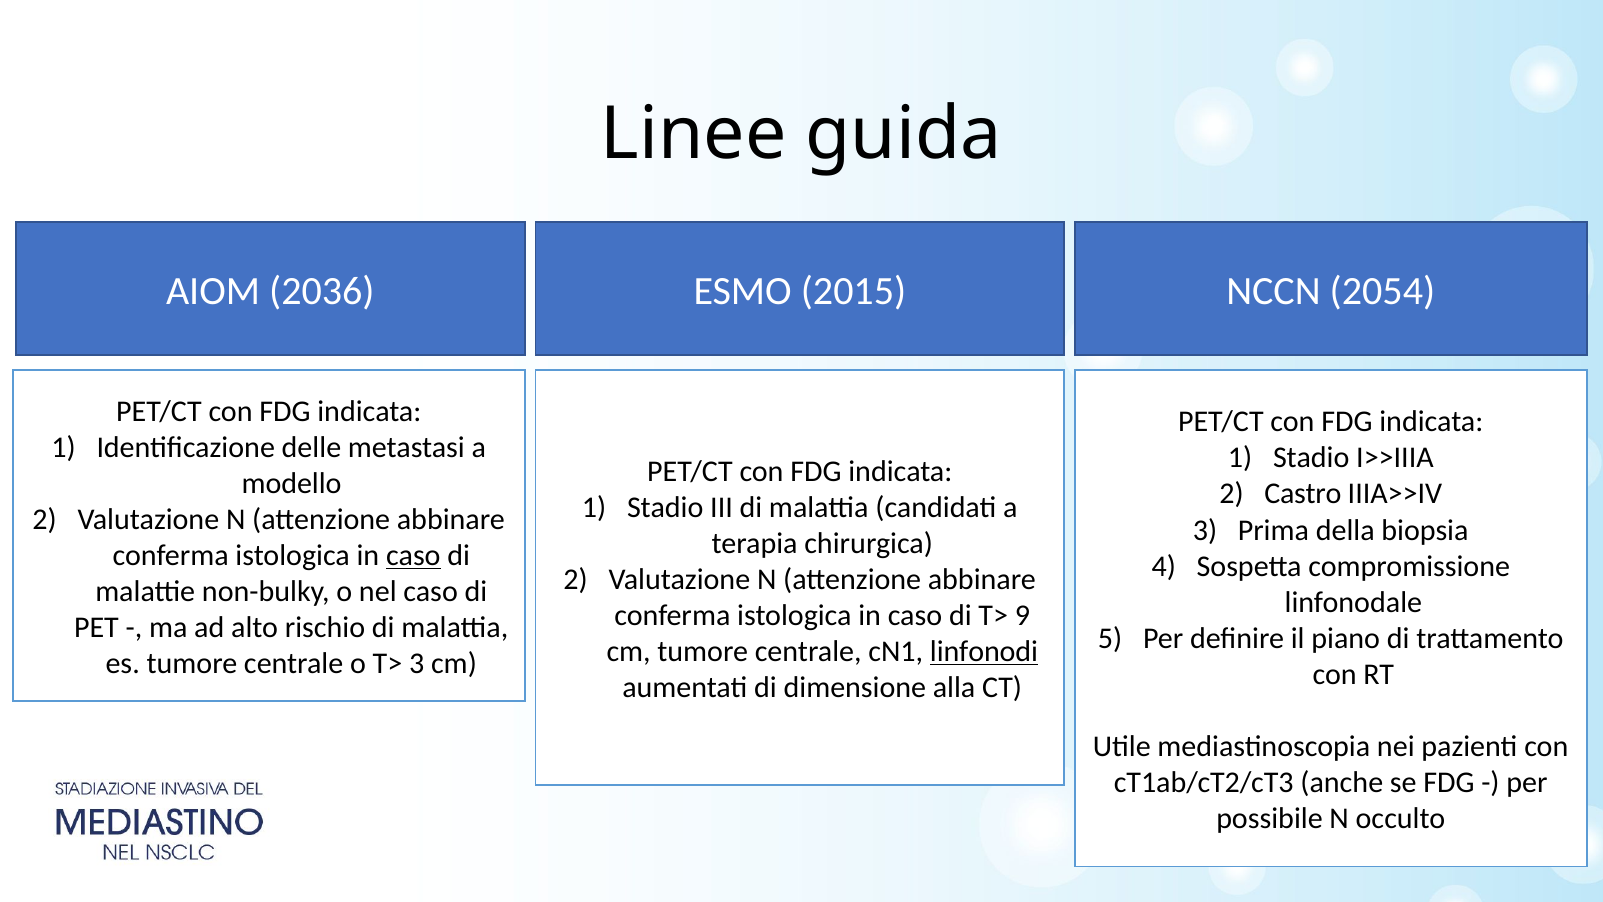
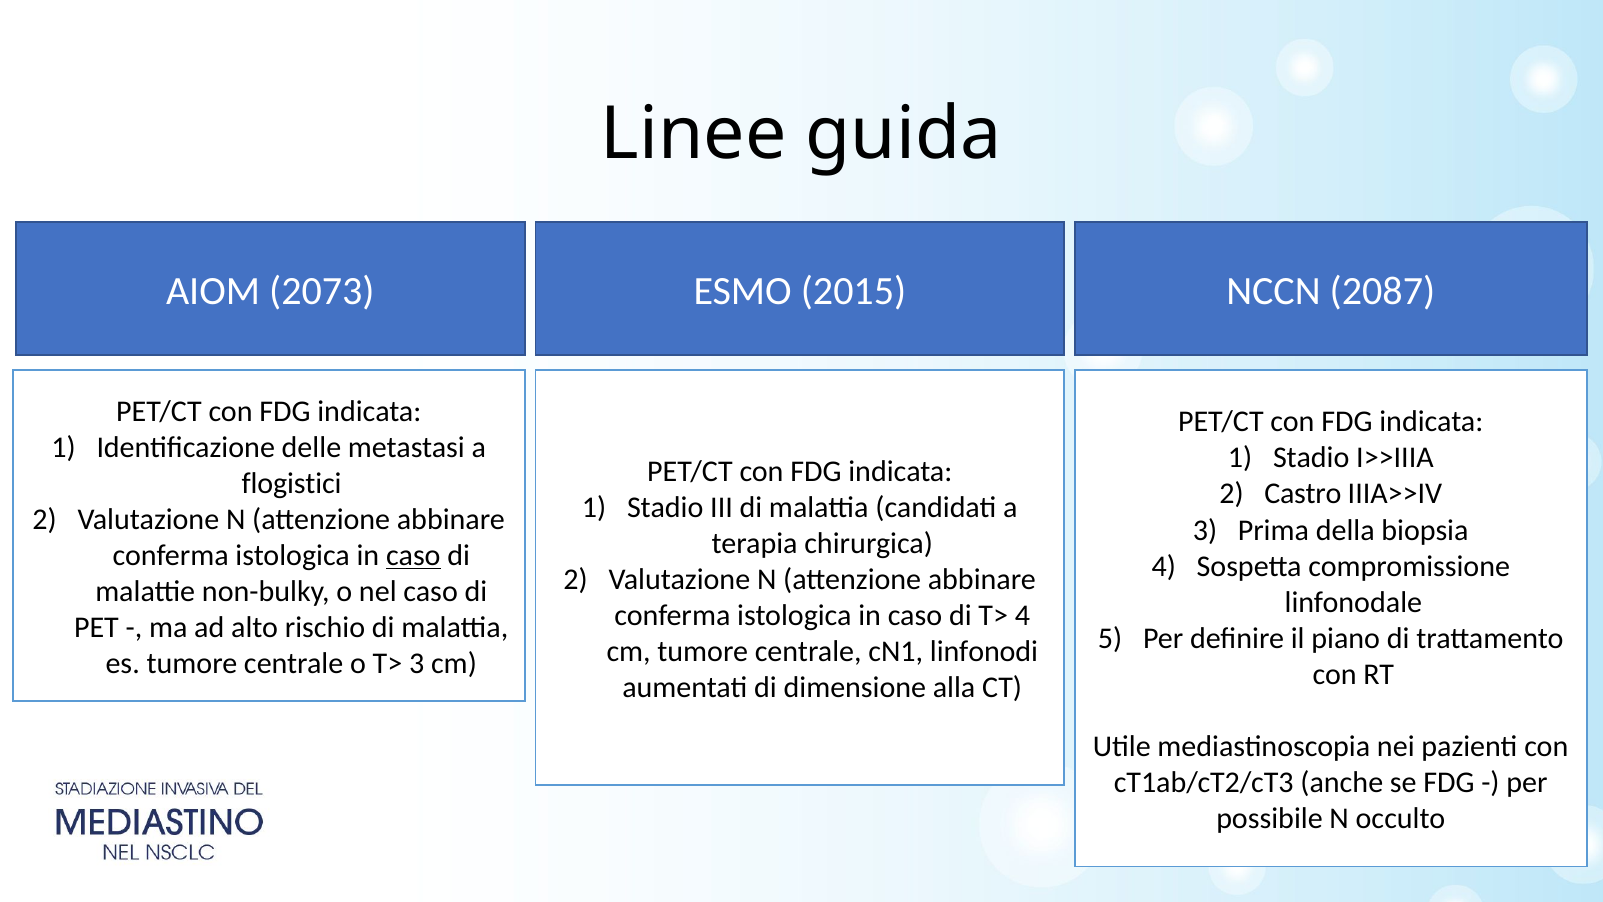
2036: 2036 -> 2073 (322, 292)
2054: 2054 -> 2087 (1382, 292)
modello: modello -> flogistici (292, 483)
T> 9: 9 -> 4 (1023, 615)
linfonodi underline: present -> none (984, 651)
